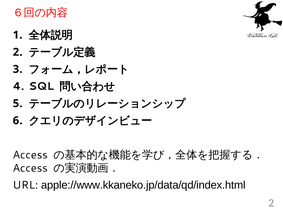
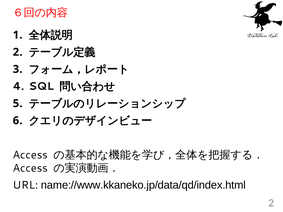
apple://www.kkaneko.jp/data/qd/index.html: apple://www.kkaneko.jp/data/qd/index.html -> name://www.kkaneko.jp/data/qd/index.html (143, 185)
